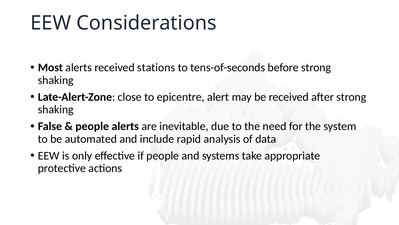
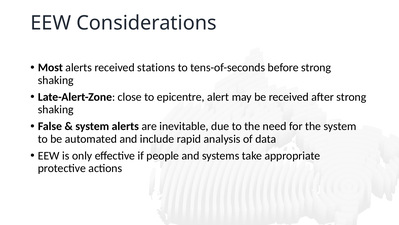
people: people -> system (92, 126)
